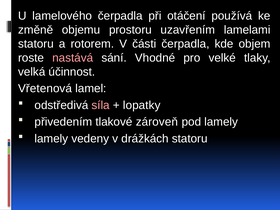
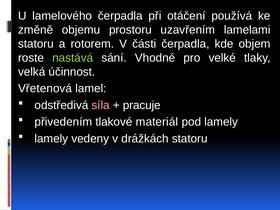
nastává colour: pink -> light green (73, 58)
lopatky: lopatky -> pracuje (142, 105)
zároveň: zároveň -> materiál (157, 122)
